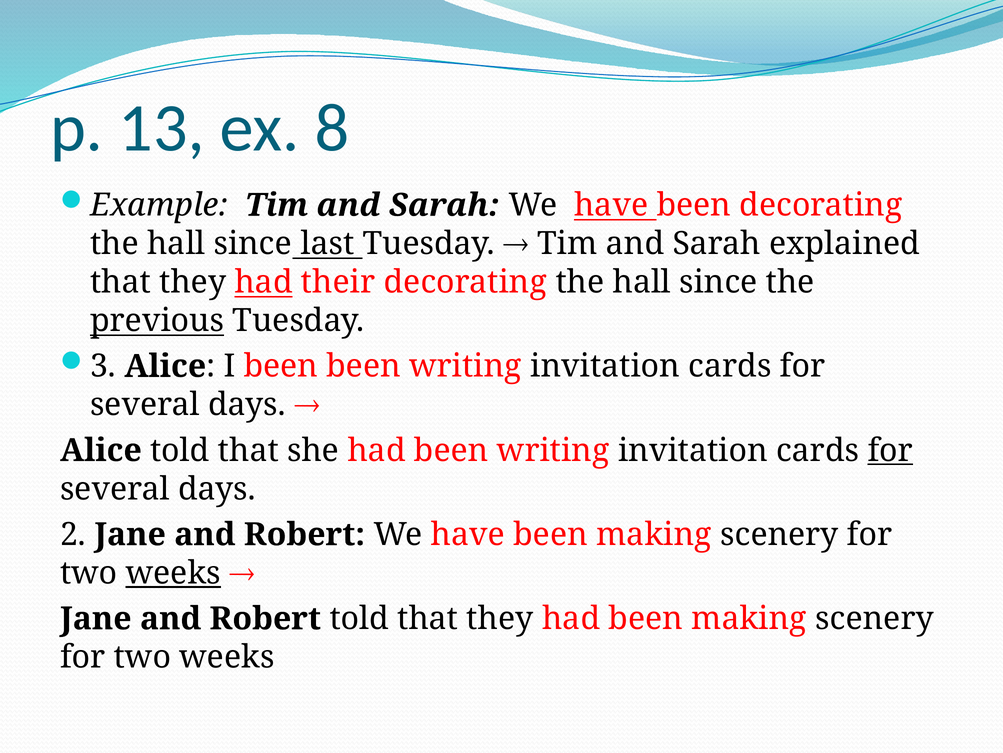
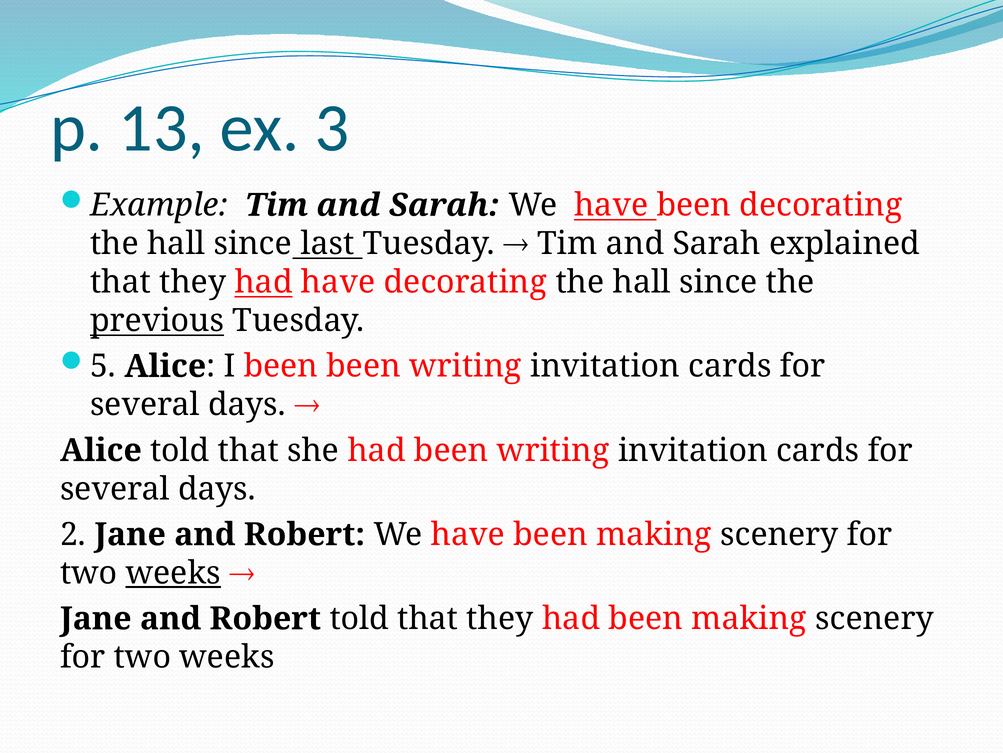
8: 8 -> 3 (332, 128)
had their: their -> have (338, 282)
3: 3 -> 5 (103, 366)
for underline: present -> none (890, 450)
